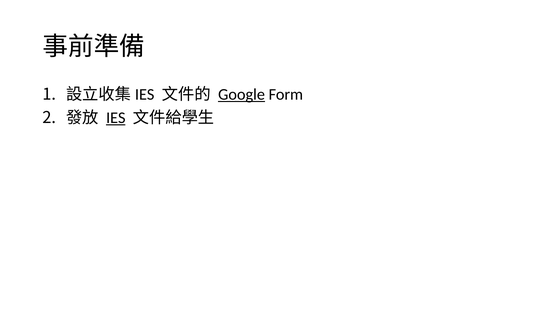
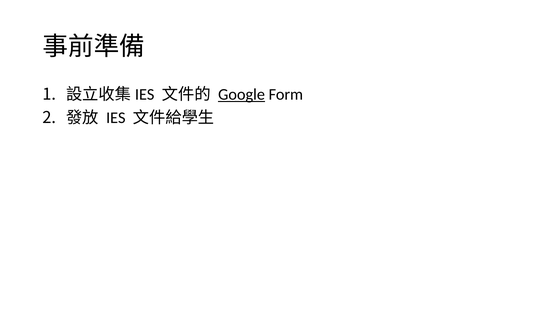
IES underline: present -> none (116, 118)
